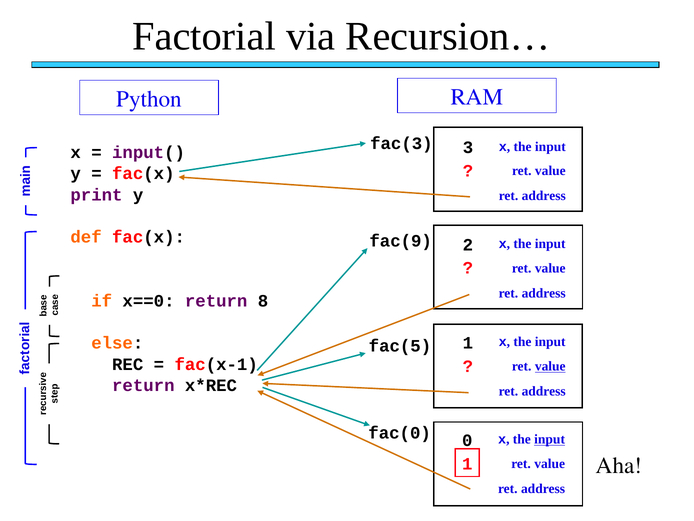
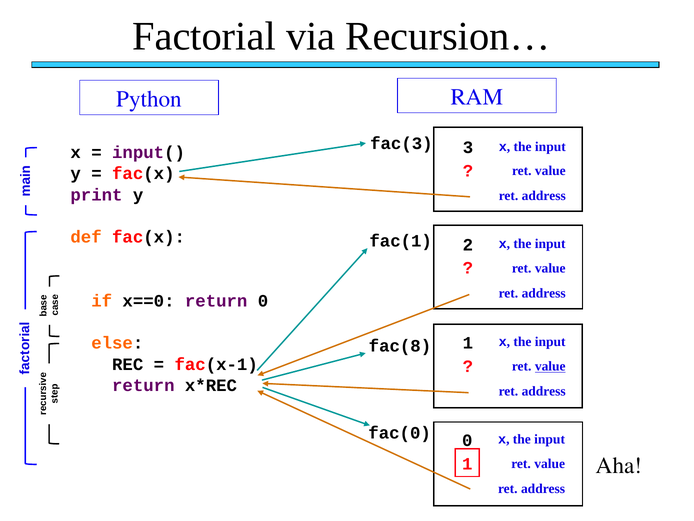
fac(9: fac(9 -> fac(1 (401, 241)
return 8: 8 -> 0 (263, 300)
fac(5: fac(5 -> fac(8 (400, 346)
input underline: present -> none (550, 439)
